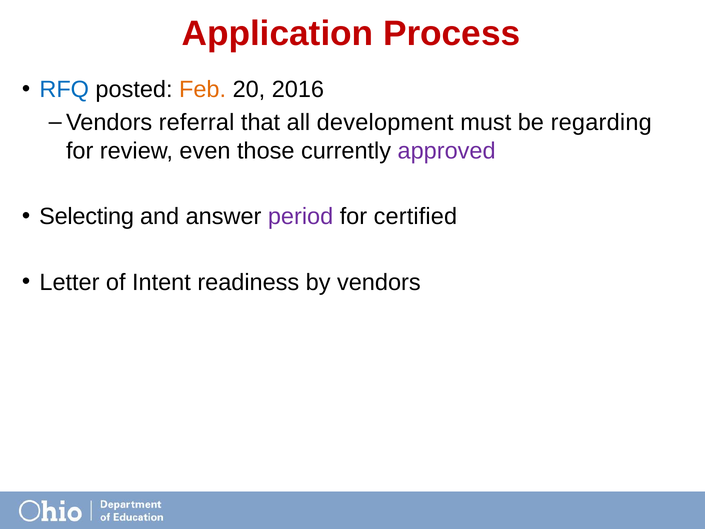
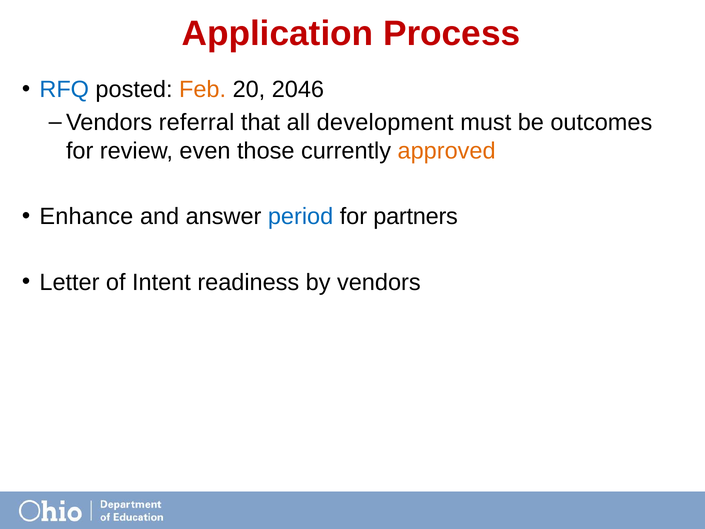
2016: 2016 -> 2046 (298, 90)
regarding: regarding -> outcomes (601, 123)
approved colour: purple -> orange (447, 151)
Selecting: Selecting -> Enhance (86, 217)
period colour: purple -> blue (301, 217)
certified: certified -> partners (416, 217)
